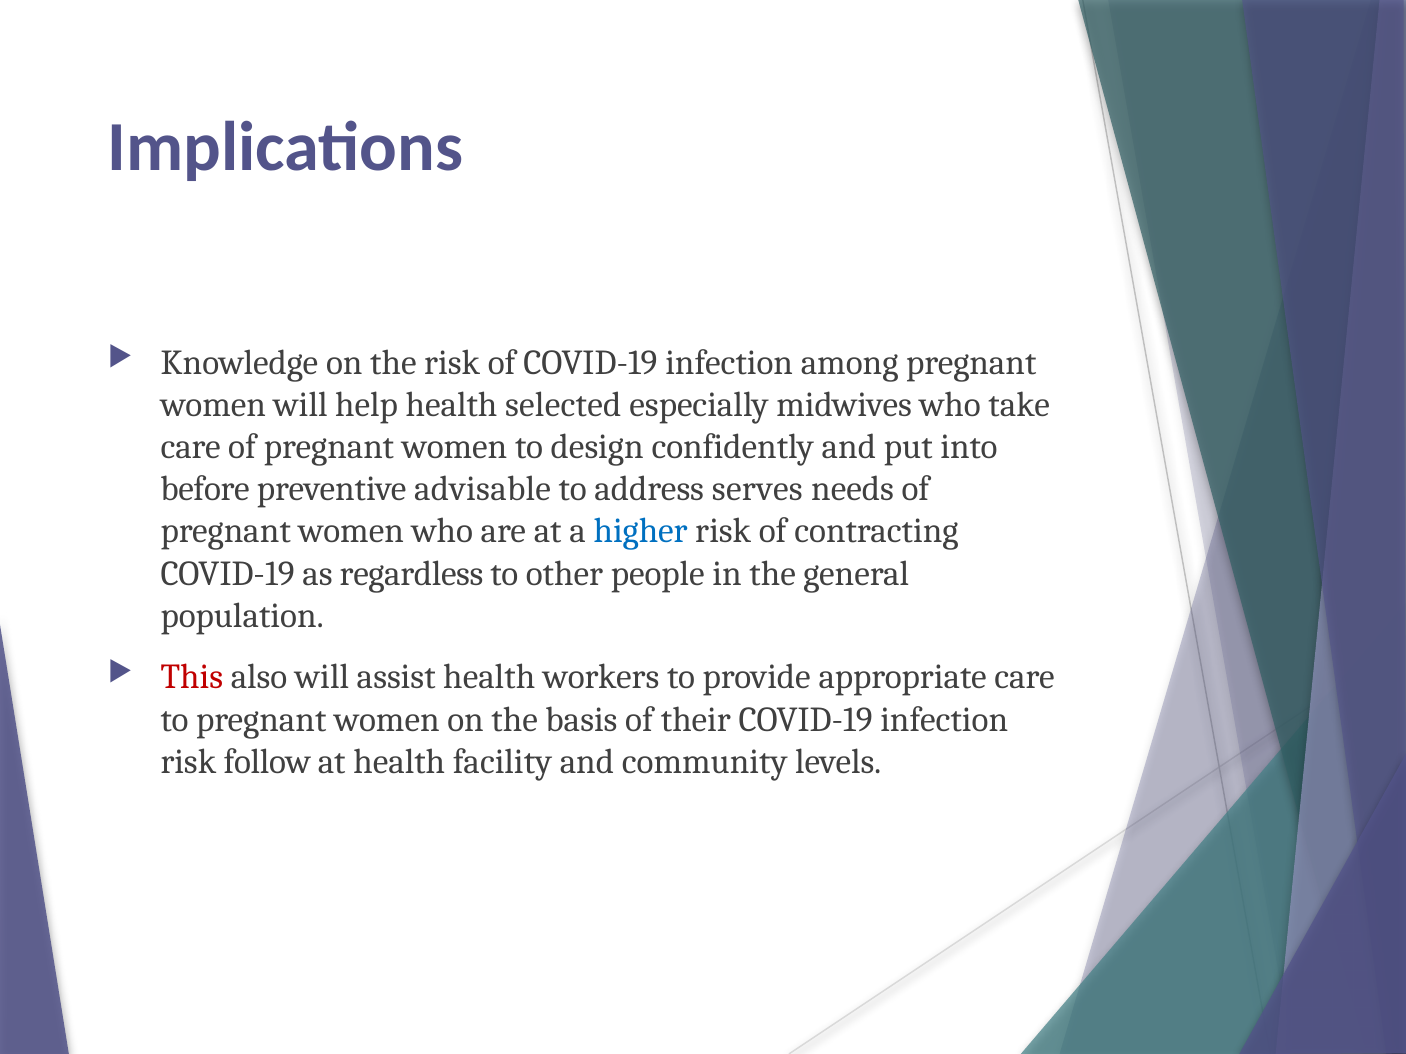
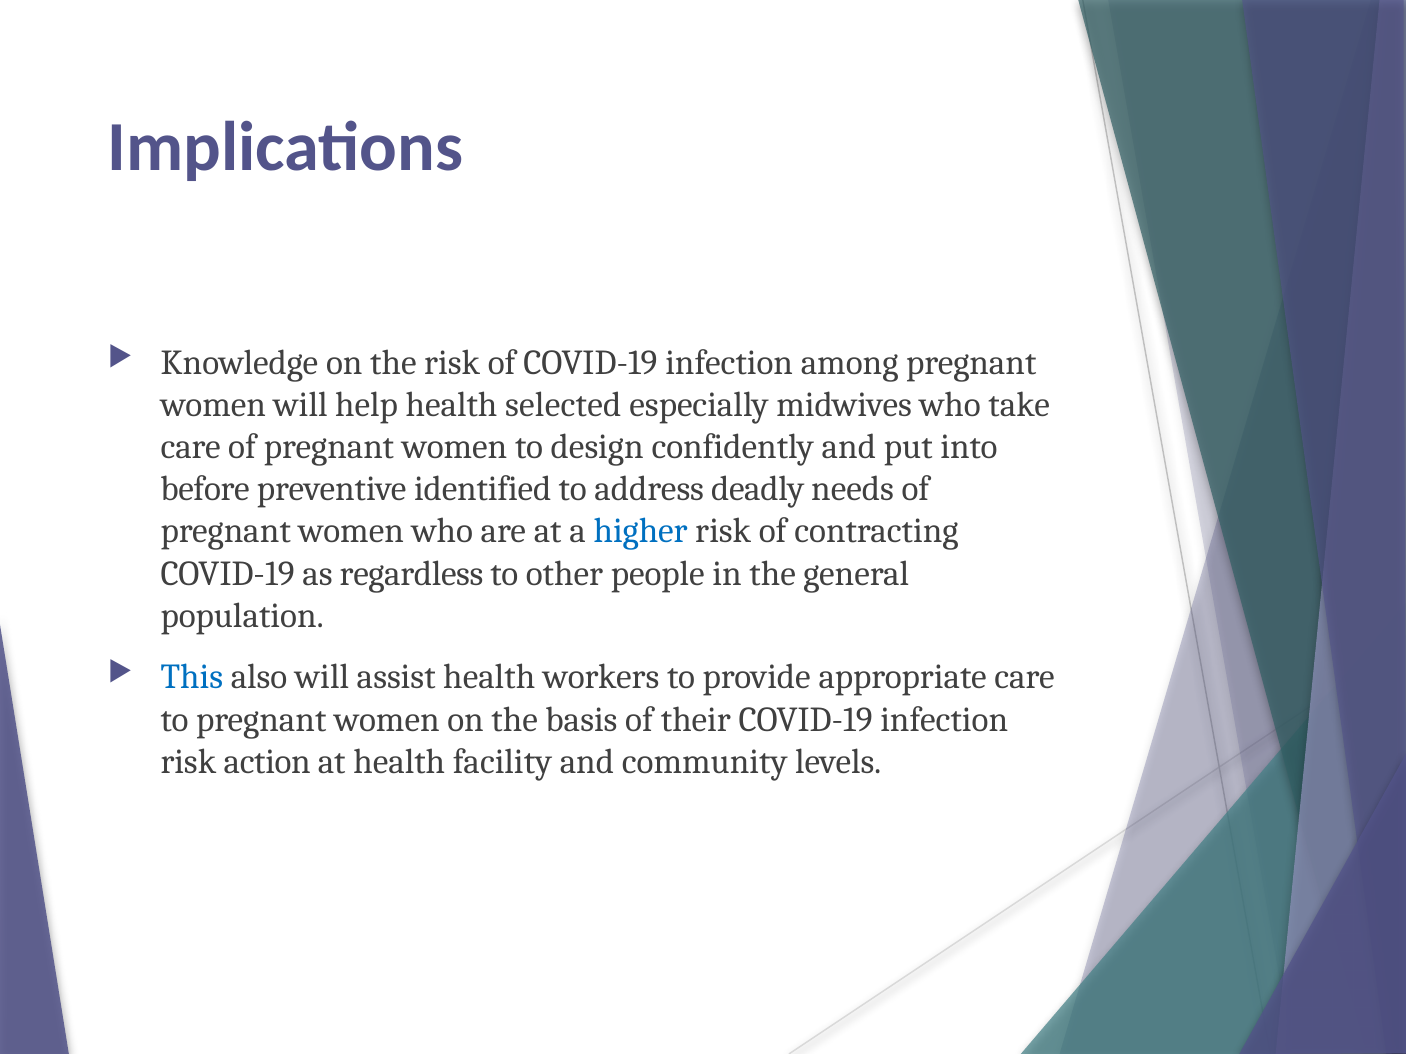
advisable: advisable -> identified (483, 489)
serves: serves -> deadly (758, 489)
This colour: red -> blue (192, 678)
follow: follow -> action (267, 762)
